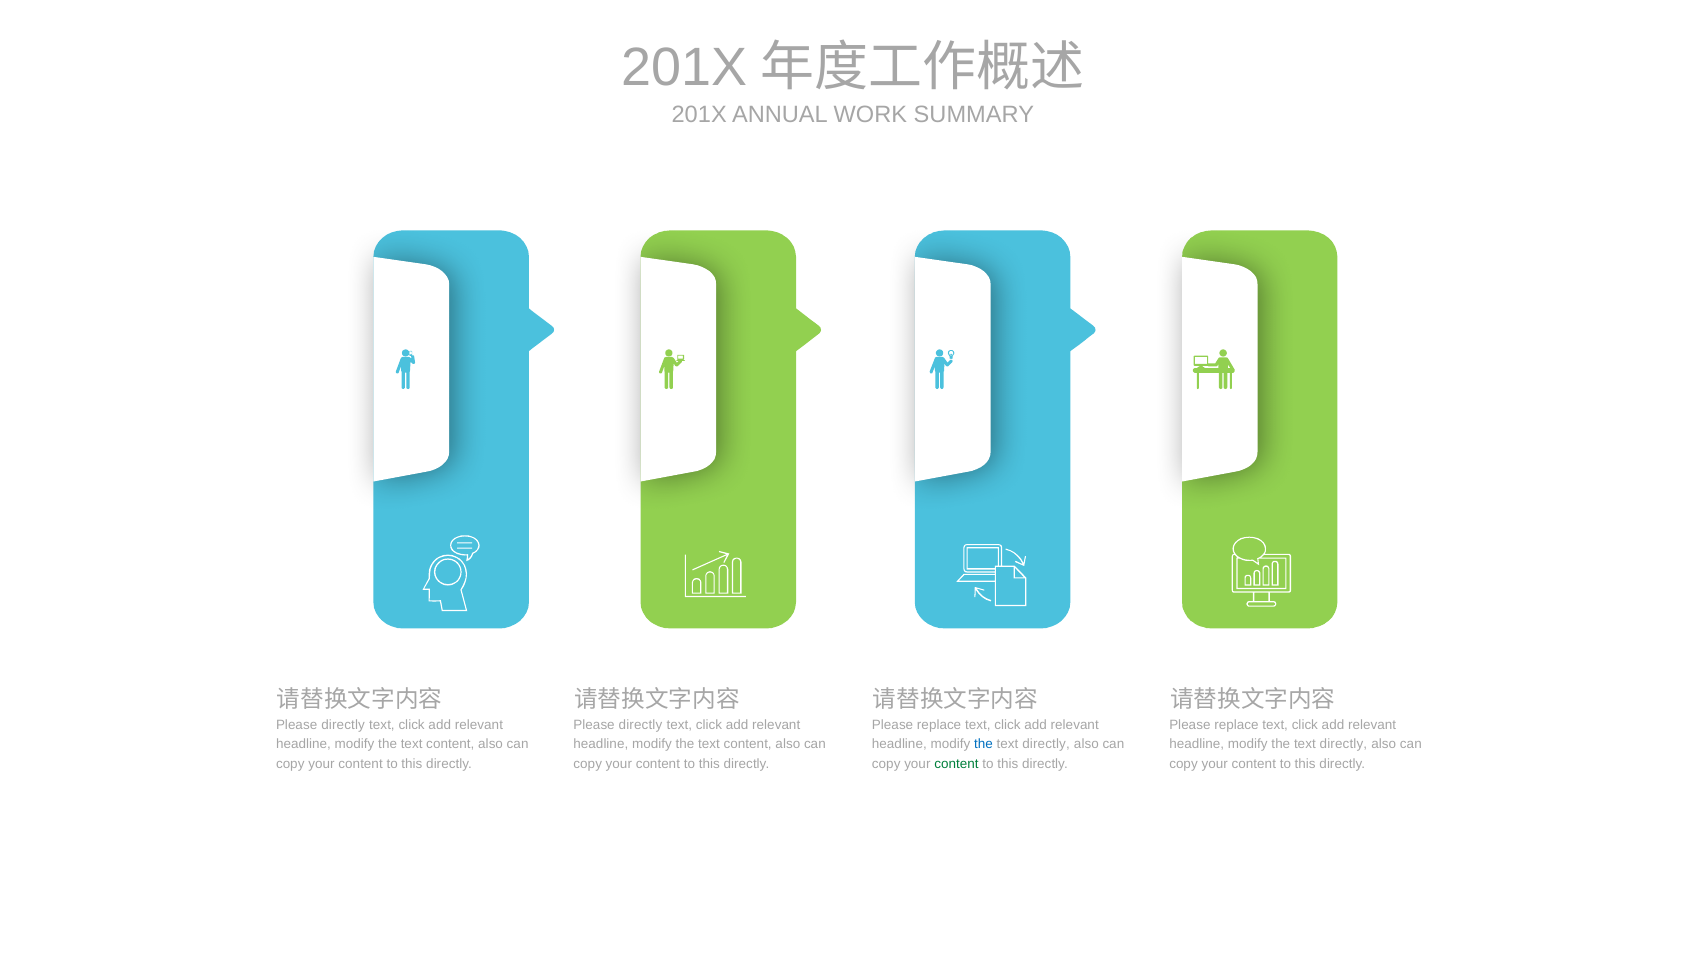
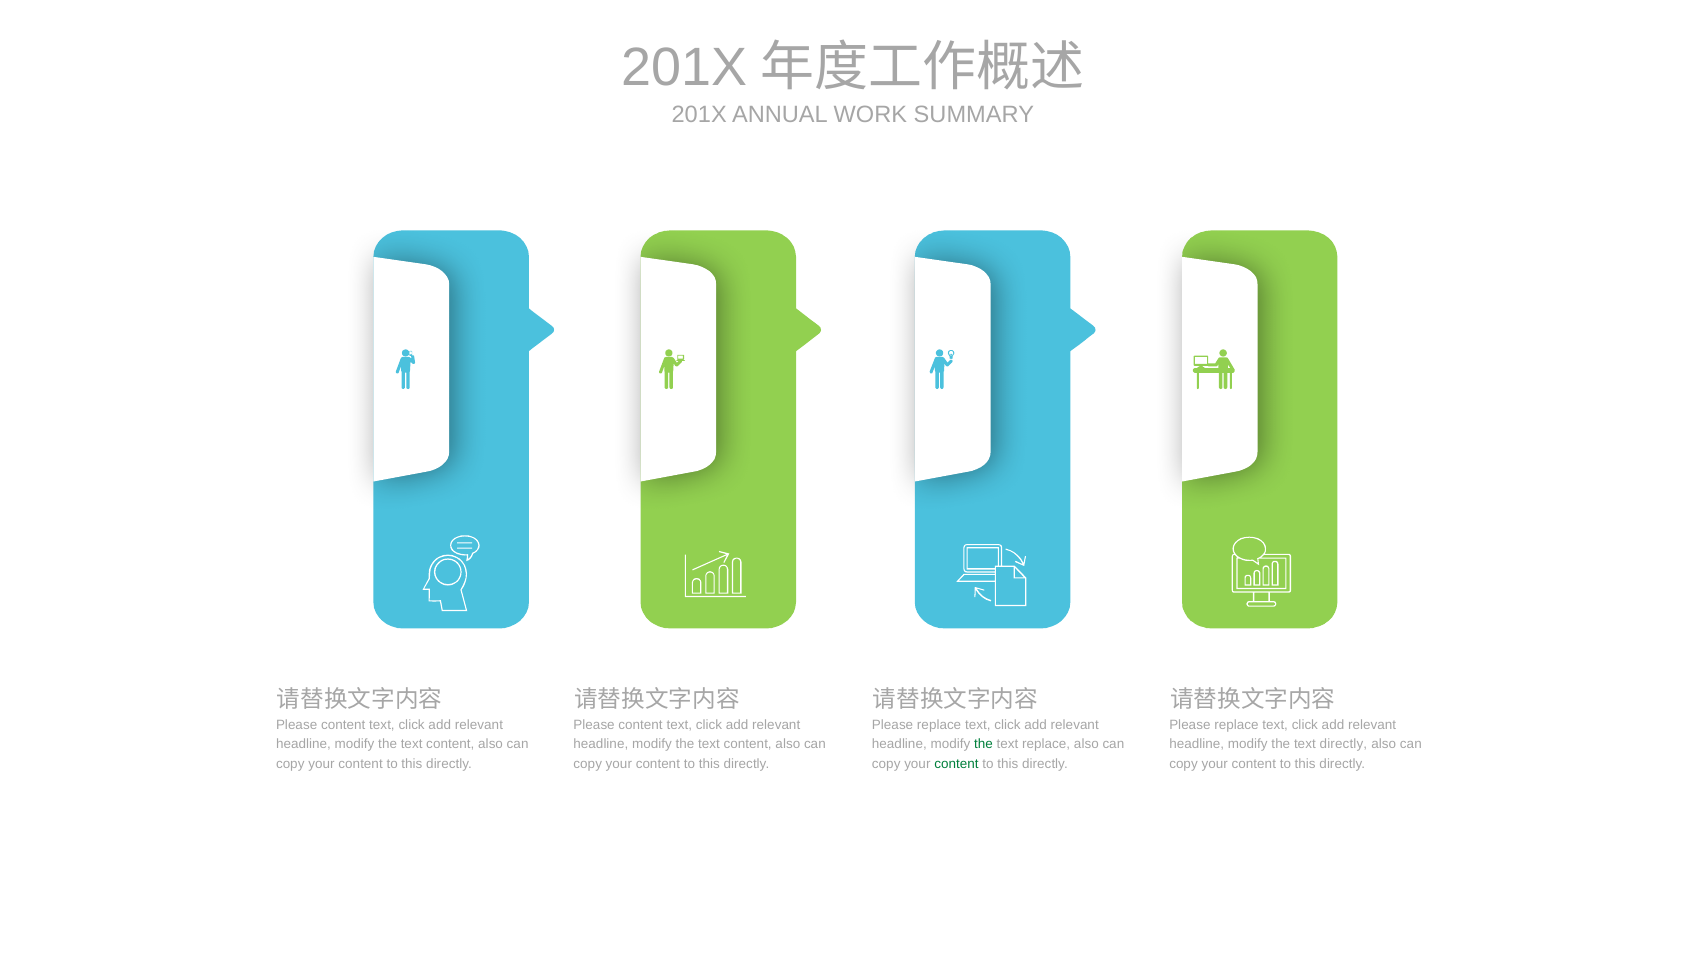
directly: directly -> content (343, 725)
directly: directly -> content (641, 725)
the colour: blue -> green (983, 744)
directly: directly -> replace (1046, 744)
